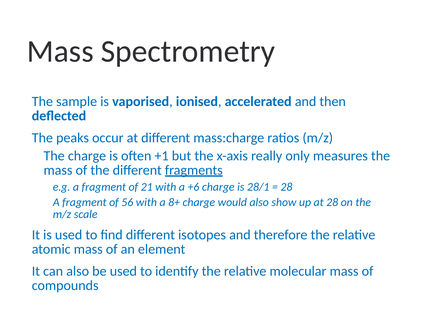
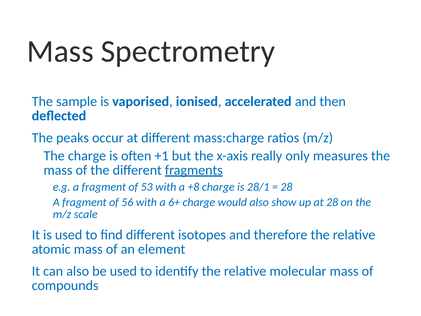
21: 21 -> 53 (147, 187)
+6: +6 -> +8 (193, 187)
8+: 8+ -> 6+ (174, 202)
